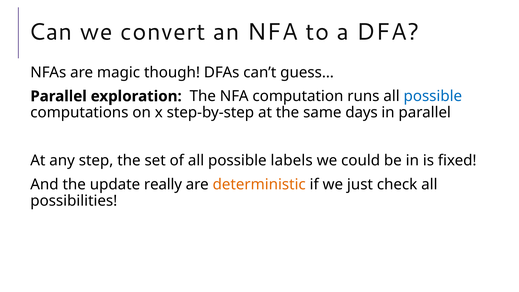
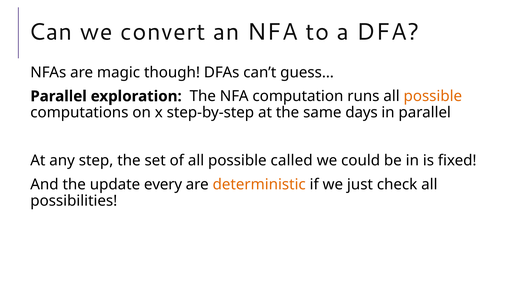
possible colour: blue -> orange (433, 96)
labels: labels -> called (292, 160)
really: really -> every (163, 184)
